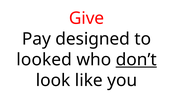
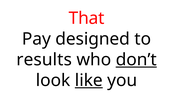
Give: Give -> That (87, 18)
looked: looked -> results (44, 60)
like underline: none -> present (89, 81)
